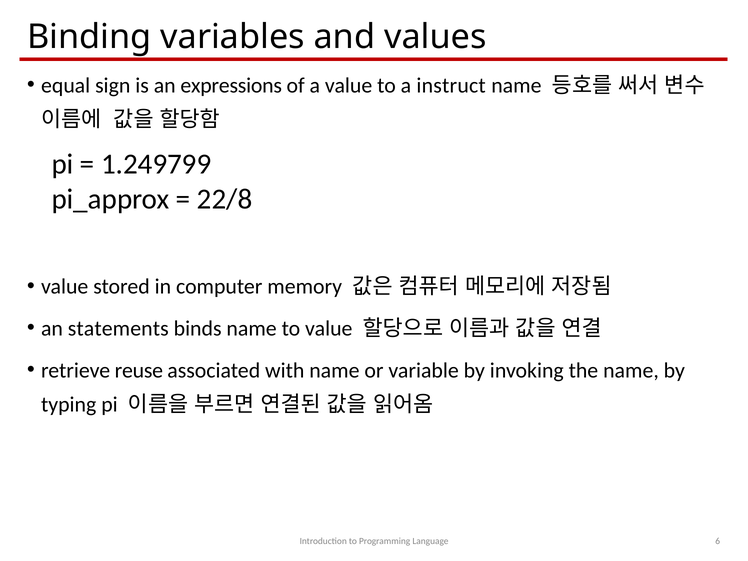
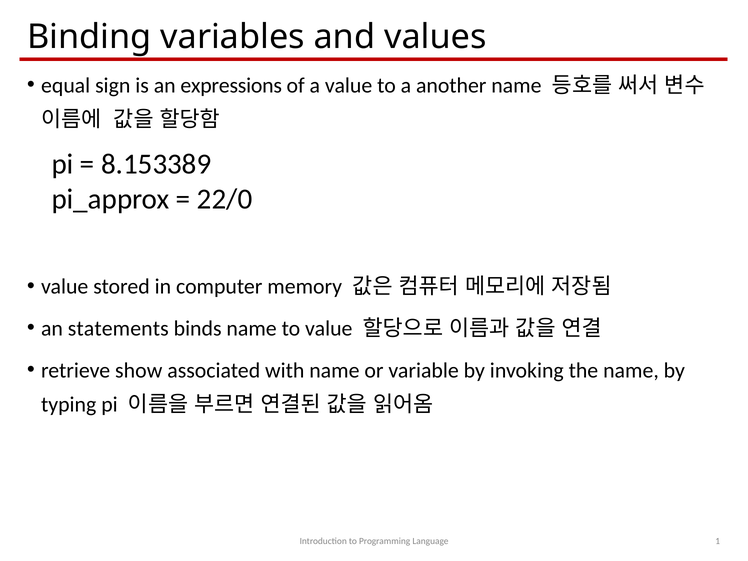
instruct: instruct -> another (451, 85)
1.249799: 1.249799 -> 8.153389 (156, 164)
22/8: 22/8 -> 22/0 (225, 199)
reuse: reuse -> show (139, 370)
6: 6 -> 1 (718, 541)
